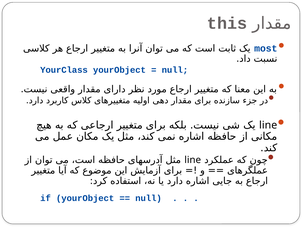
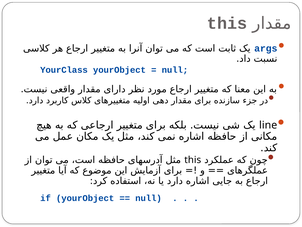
most: most -> args (266, 48)
line: line -> this (193, 160)
